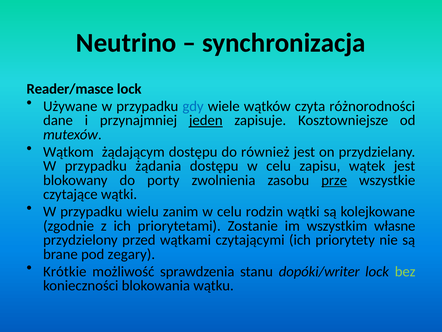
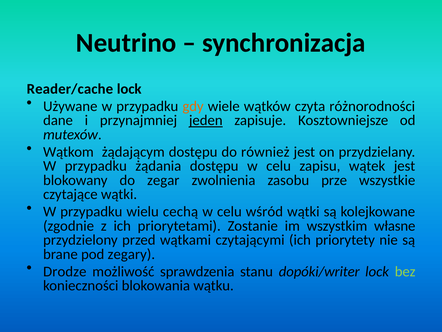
Reader/masce: Reader/masce -> Reader/cache (70, 89)
gdy colour: blue -> orange (193, 106)
porty: porty -> zegar (163, 180)
prze underline: present -> none (334, 180)
zanim: zanim -> cechą (180, 211)
rodzin: rodzin -> wśród (264, 211)
Krótkie: Krótkie -> Drodze (65, 271)
